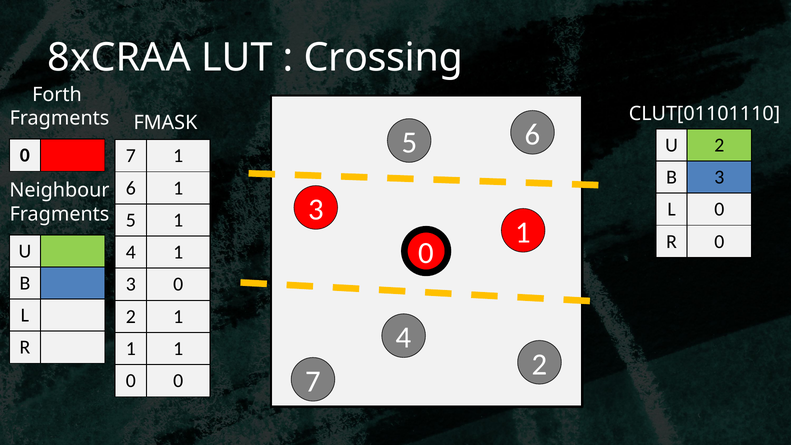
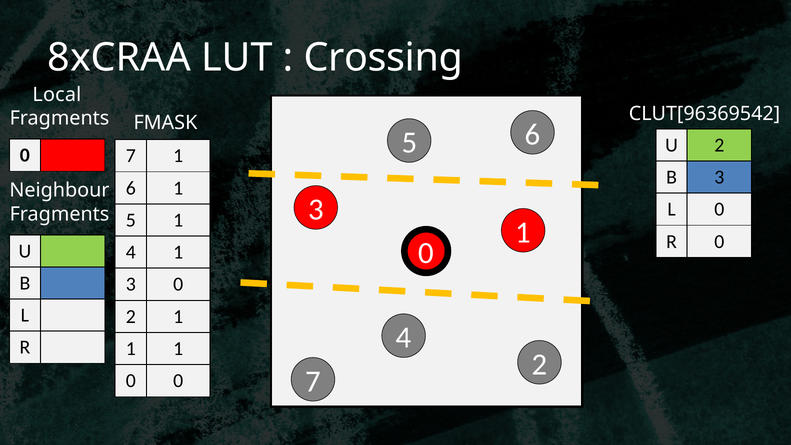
Forth: Forth -> Local (57, 95)
CLUT[01101110: CLUT[01101110 -> CLUT[96369542 (705, 114)
